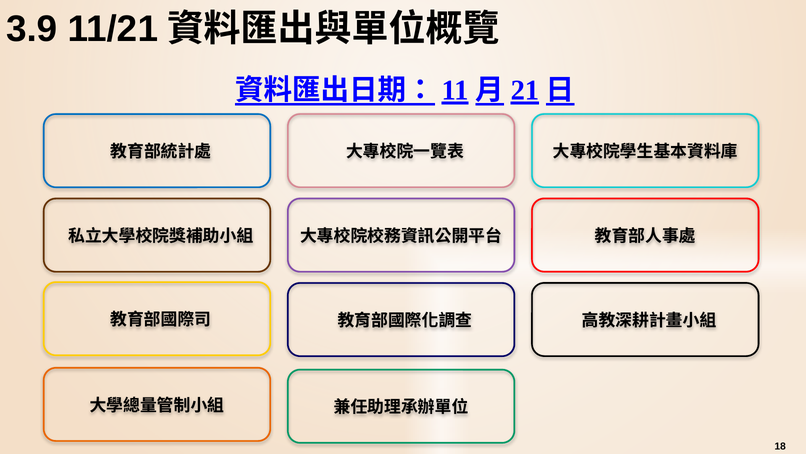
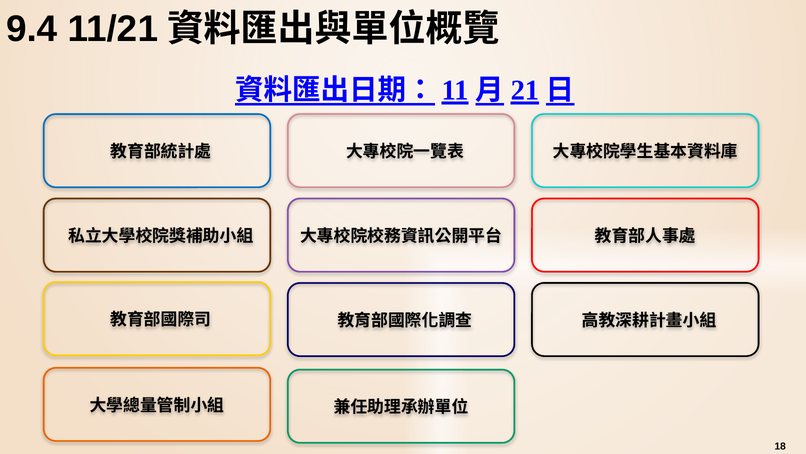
3.9: 3.9 -> 9.4 (32, 29)
